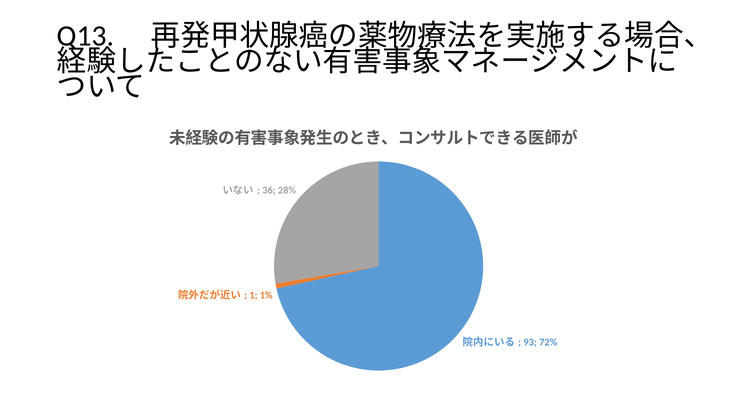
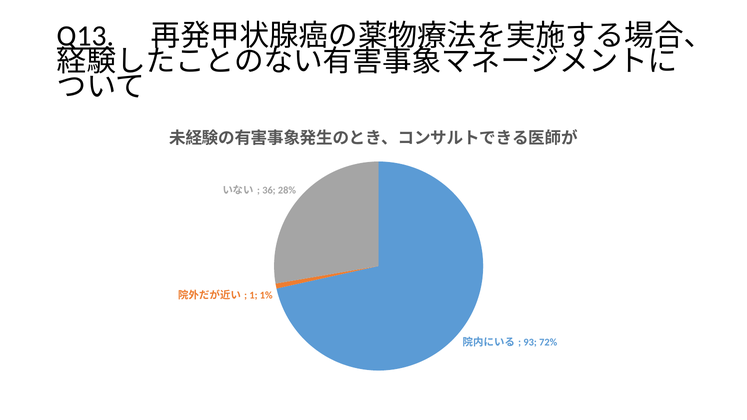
Q13 underline: none -> present (86, 36)
